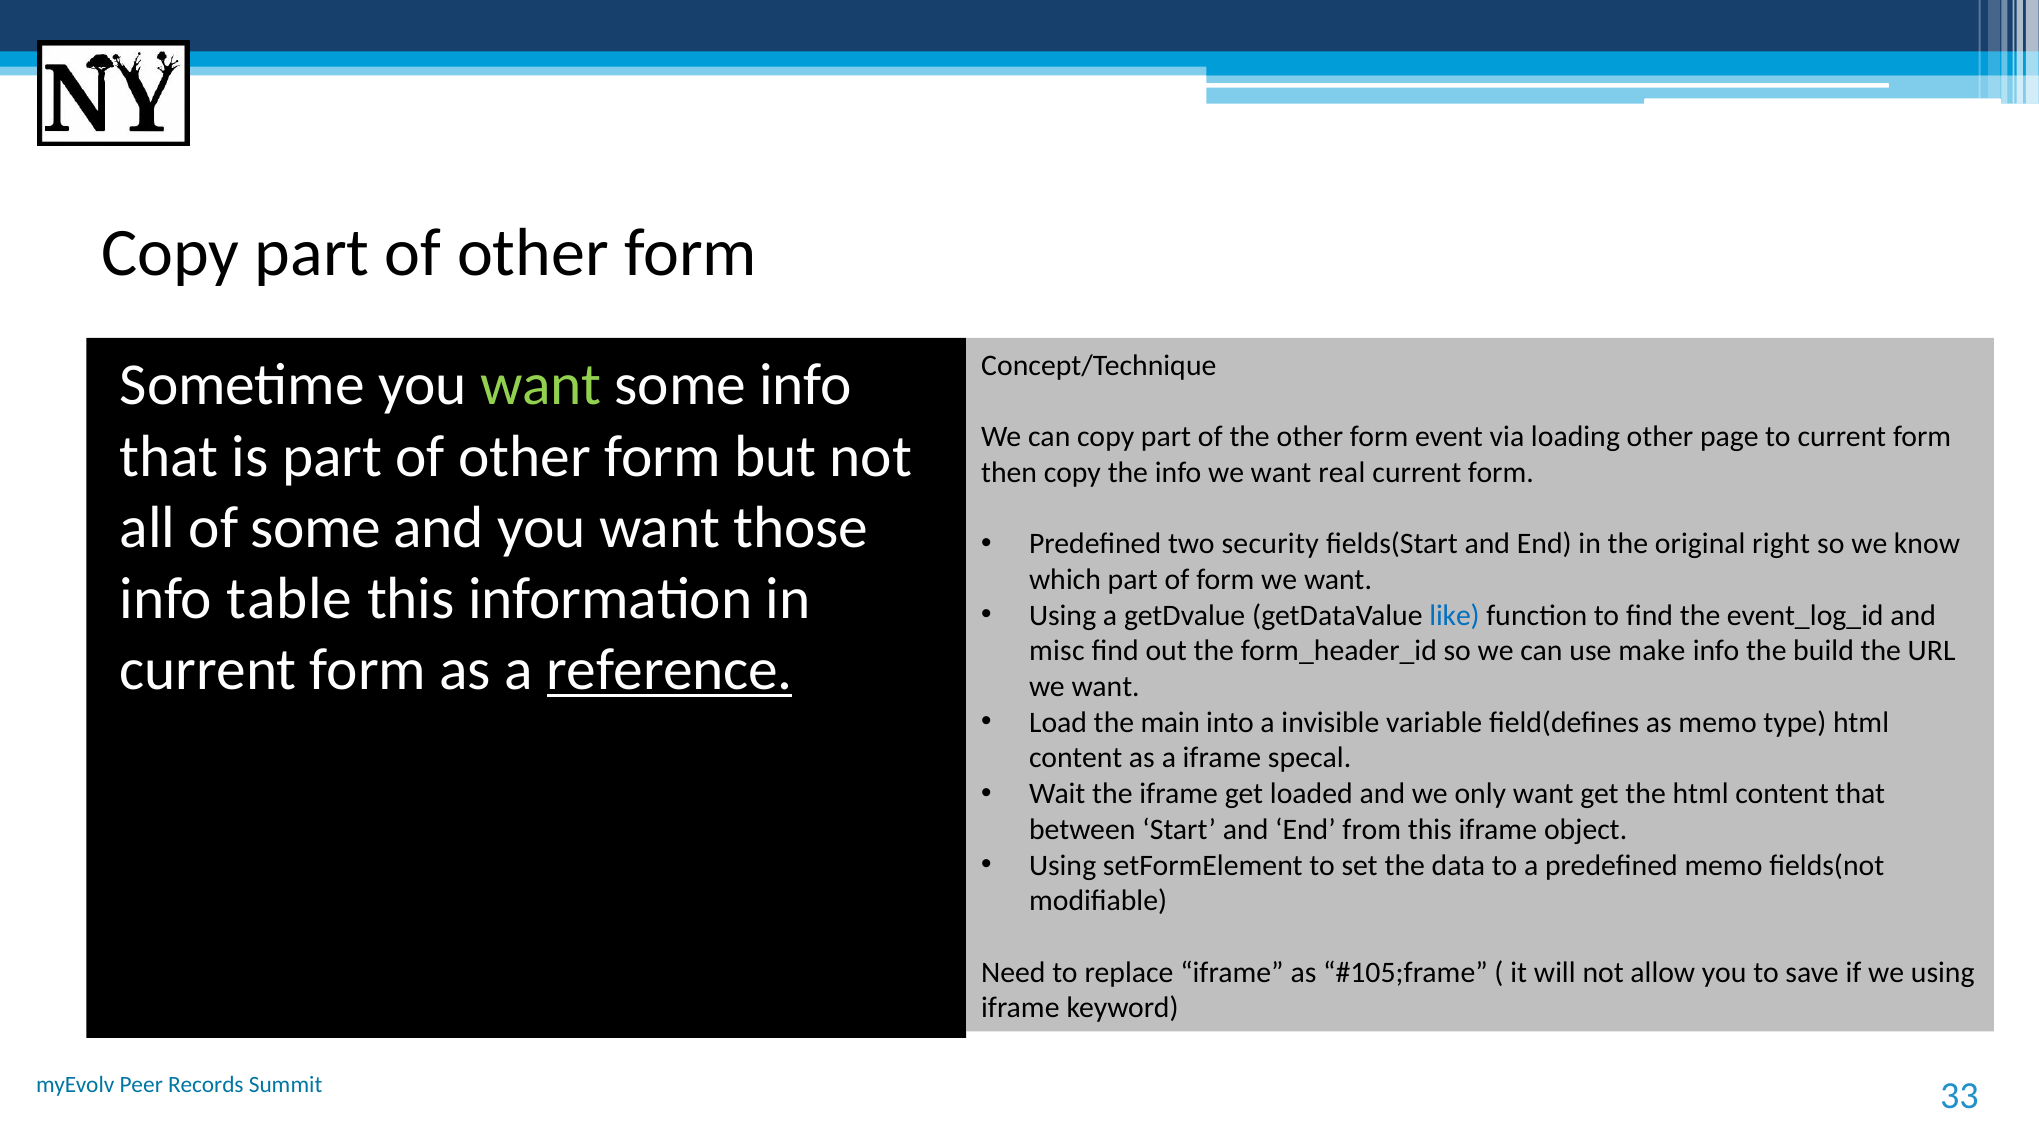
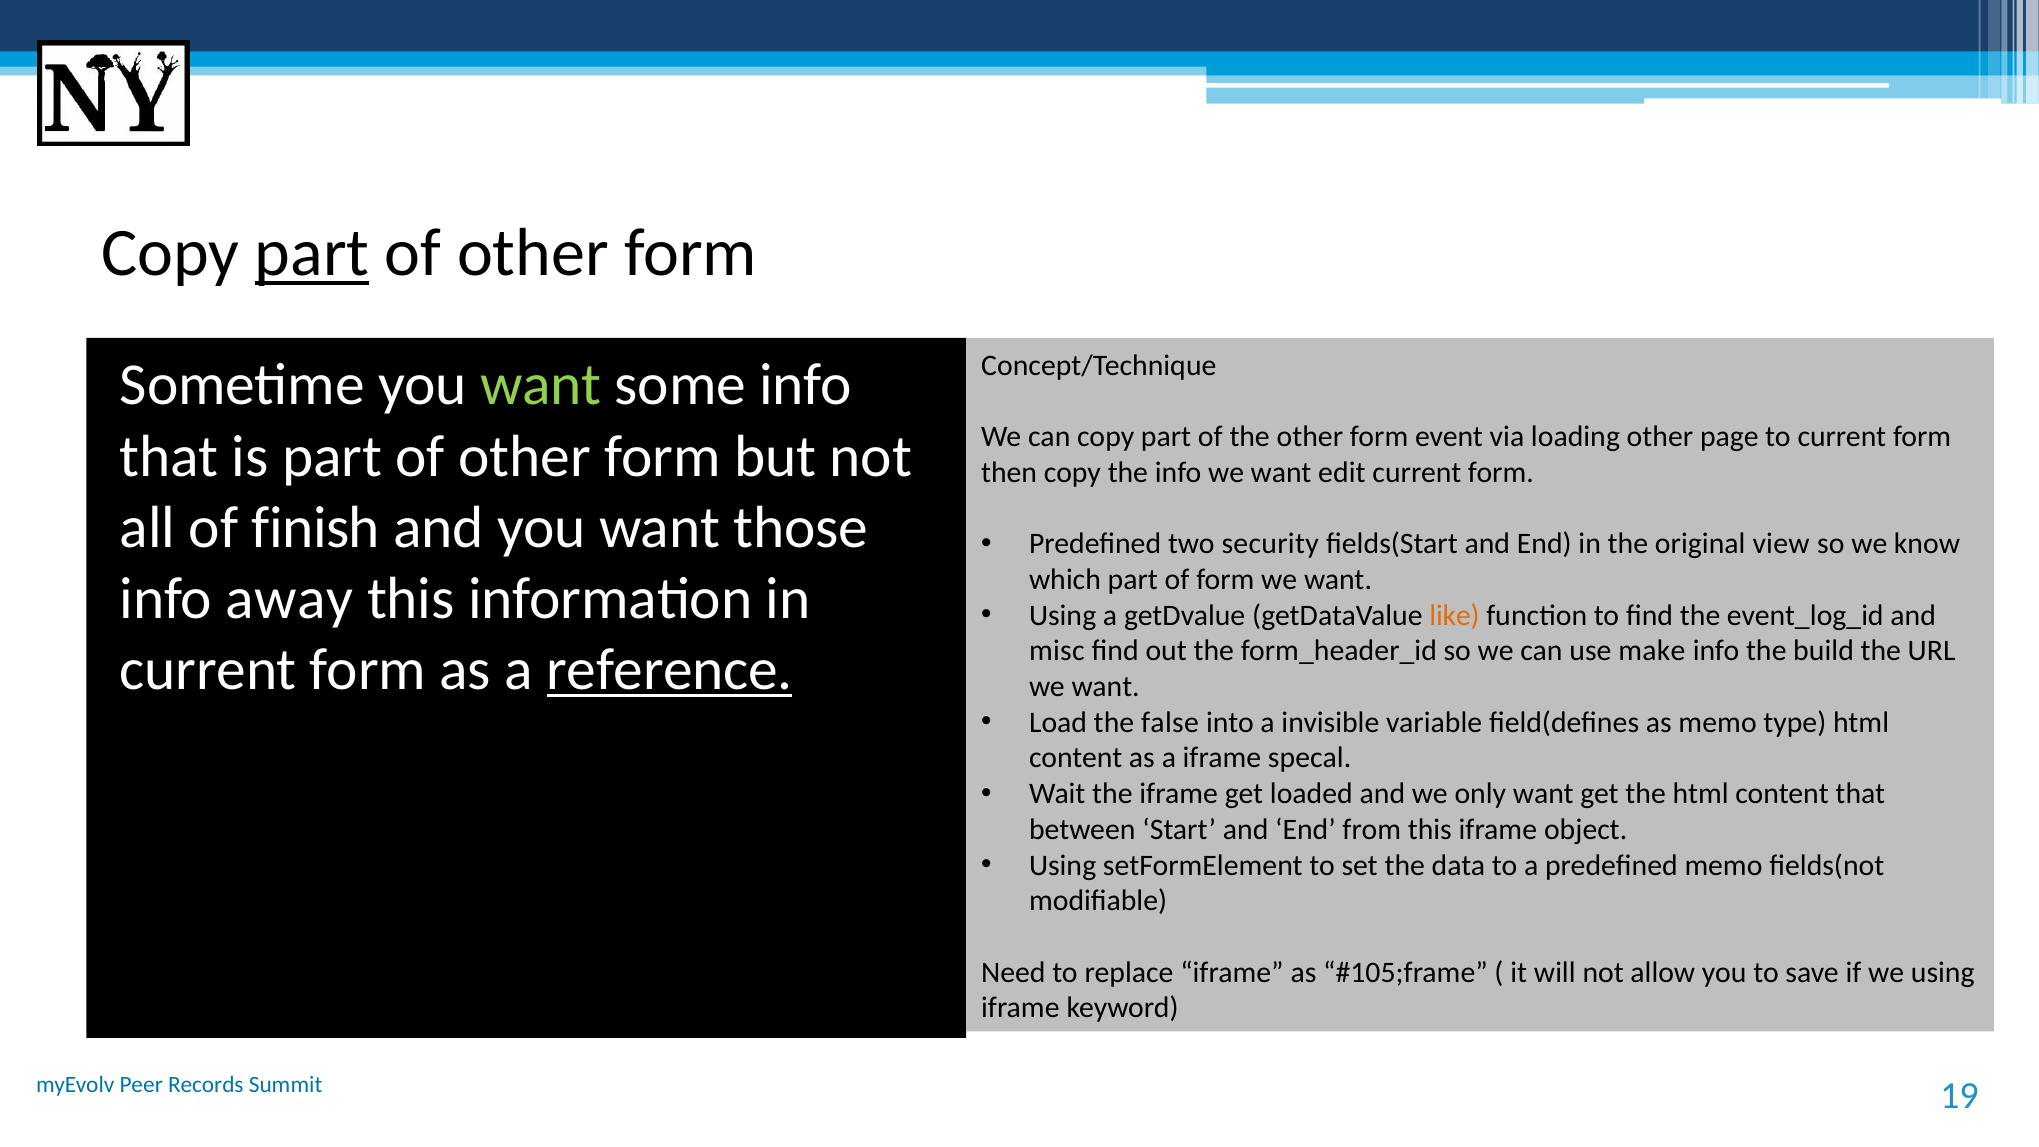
part underline: none -> present (312, 253)
real: real -> edit (1342, 472)
of some: some -> finish (316, 528)
right: right -> view (1781, 544)
table: table -> away (289, 599)
like colour: blue -> orange (1455, 615)
main: main -> false (1170, 722)
33: 33 -> 19 (1959, 1096)
